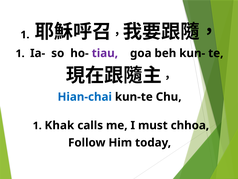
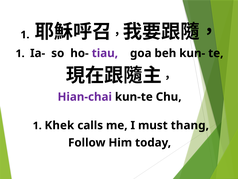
Hian-chai colour: blue -> purple (85, 97)
Khak: Khak -> Khek (59, 125)
chhoa: chhoa -> thang (190, 125)
